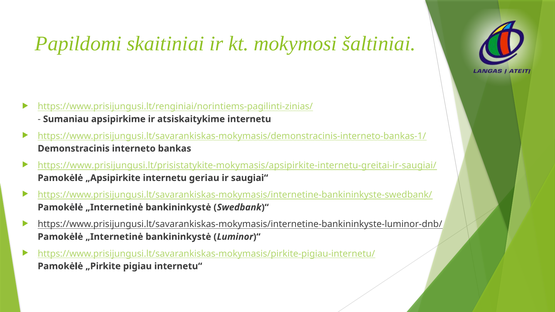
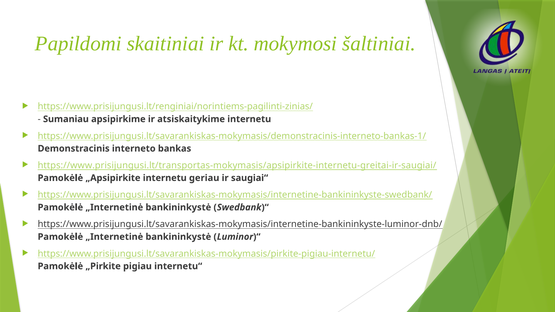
https://www.prisijungusi.lt/prisistatykite-mokymasis/apsipirkite-internetu-greitai-ir-saugiai/: https://www.prisijungusi.lt/prisistatykite-mokymasis/apsipirkite-internetu-greitai-ir-saugiai/ -> https://www.prisijungusi.lt/transportas-mokymasis/apsipirkite-internetu-greitai-ir-saugiai/ (237, 165)
